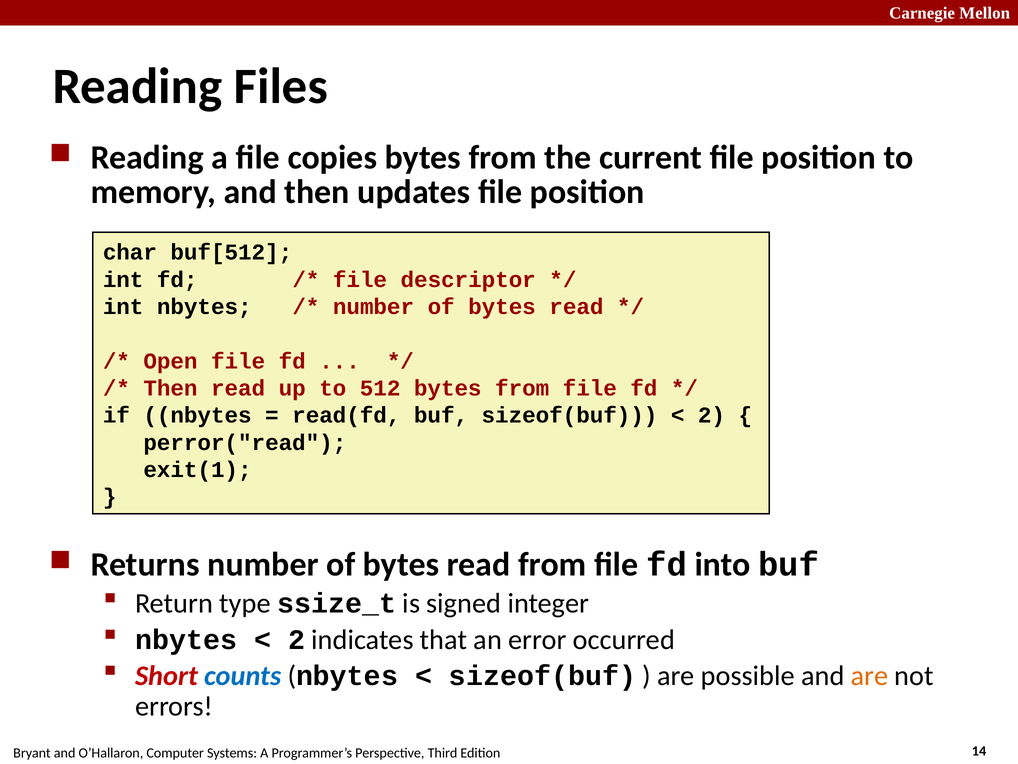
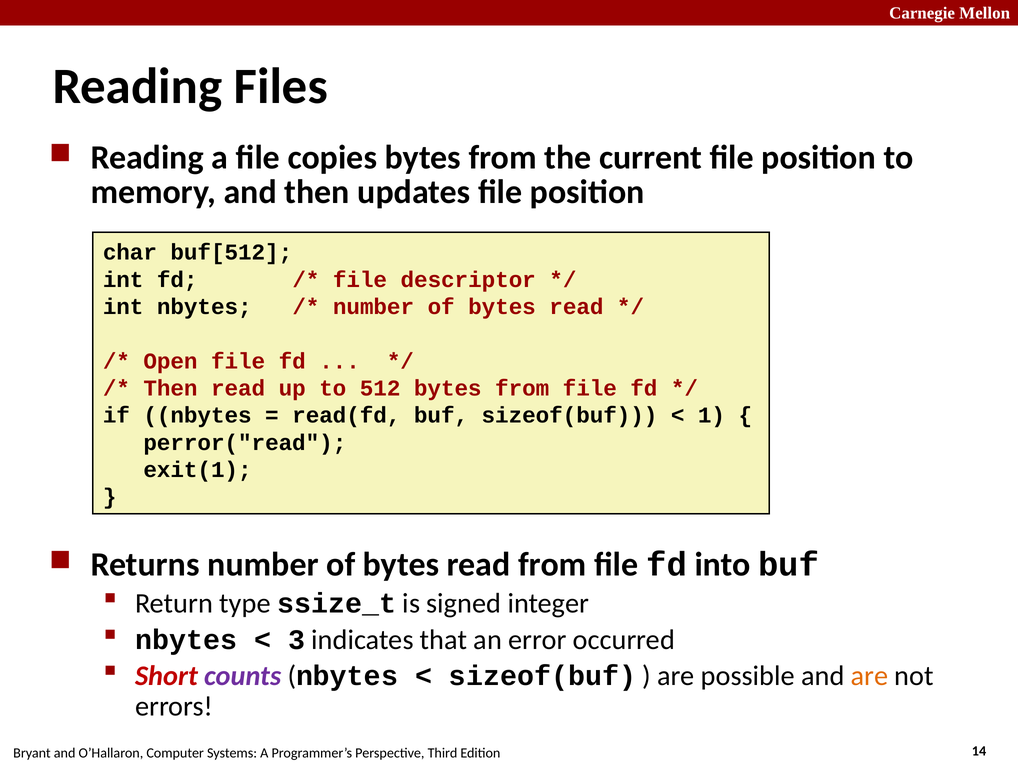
2: 2 -> 1 (711, 415)
2: 2 -> 3 (297, 639)
counts colour: blue -> purple (243, 676)
